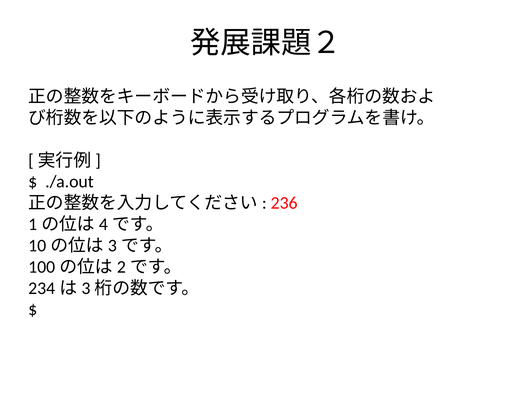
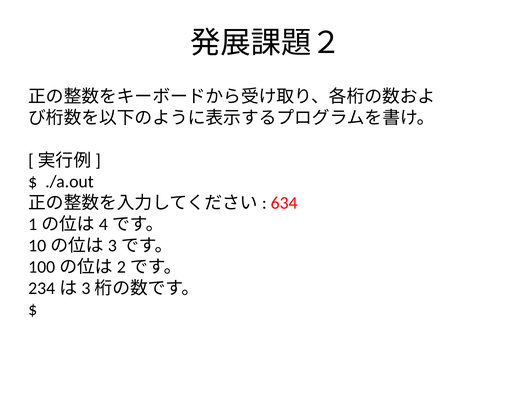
236: 236 -> 634 (284, 203)
